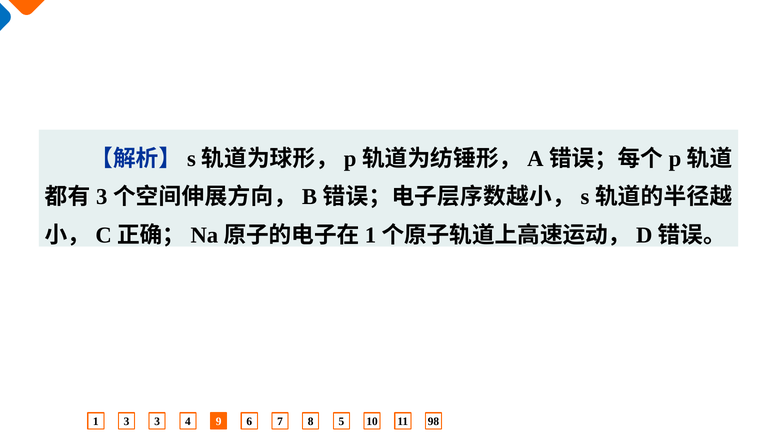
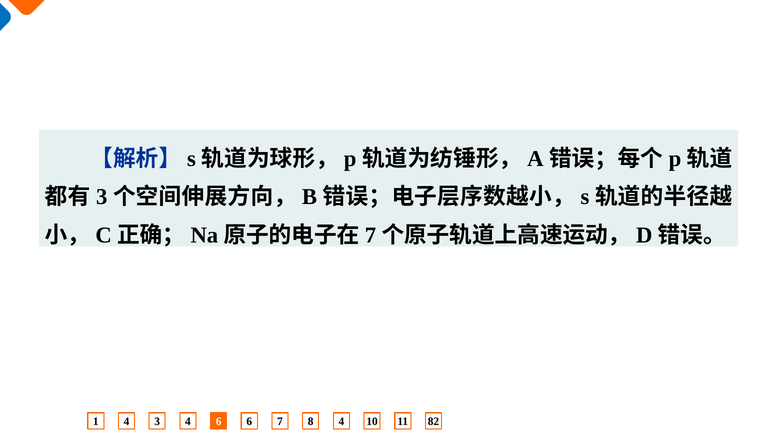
1: 1 -> 7 (370, 235)
1 3: 3 -> 4 (126, 421)
4 9: 9 -> 6 (219, 421)
8 5: 5 -> 4 (341, 421)
98: 98 -> 82 (433, 421)
